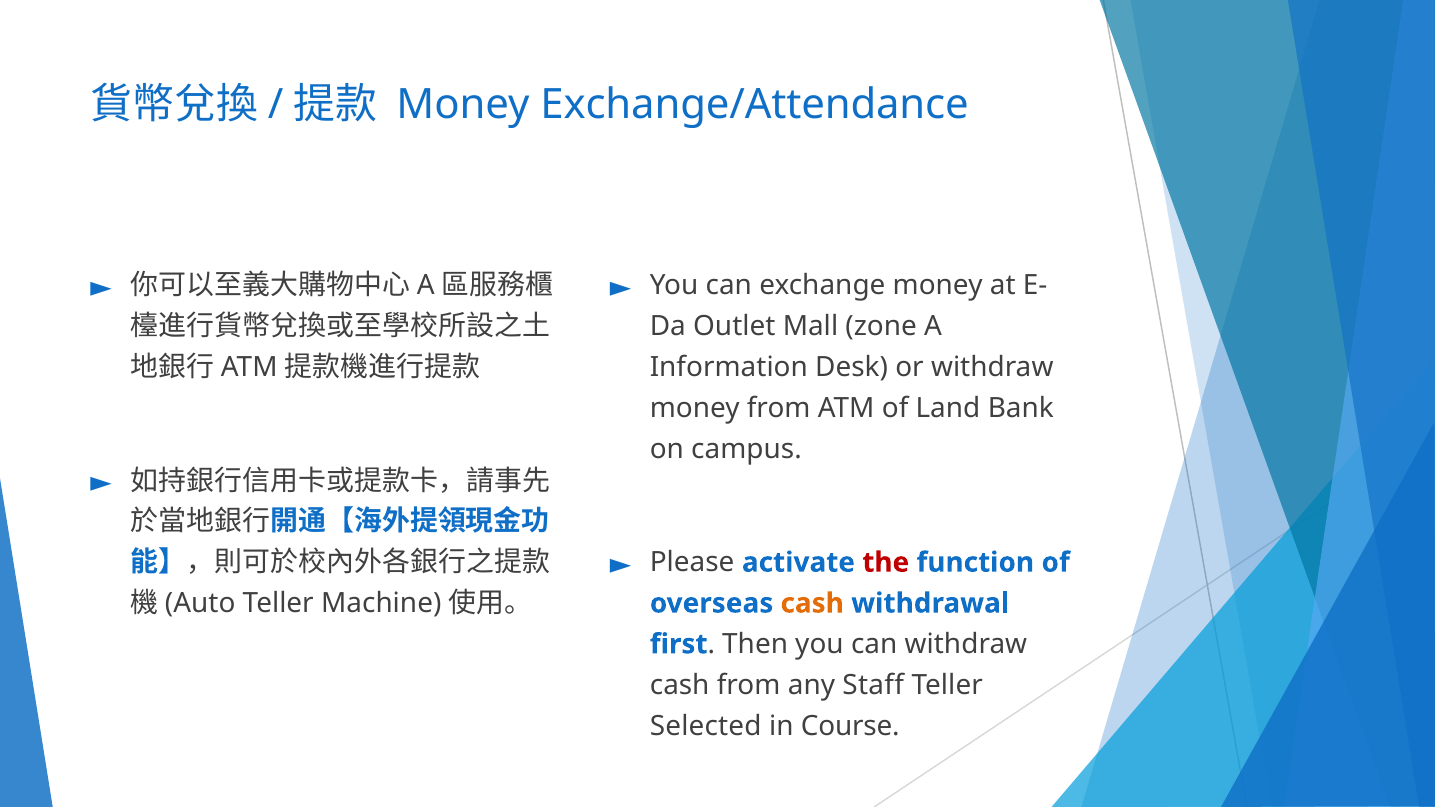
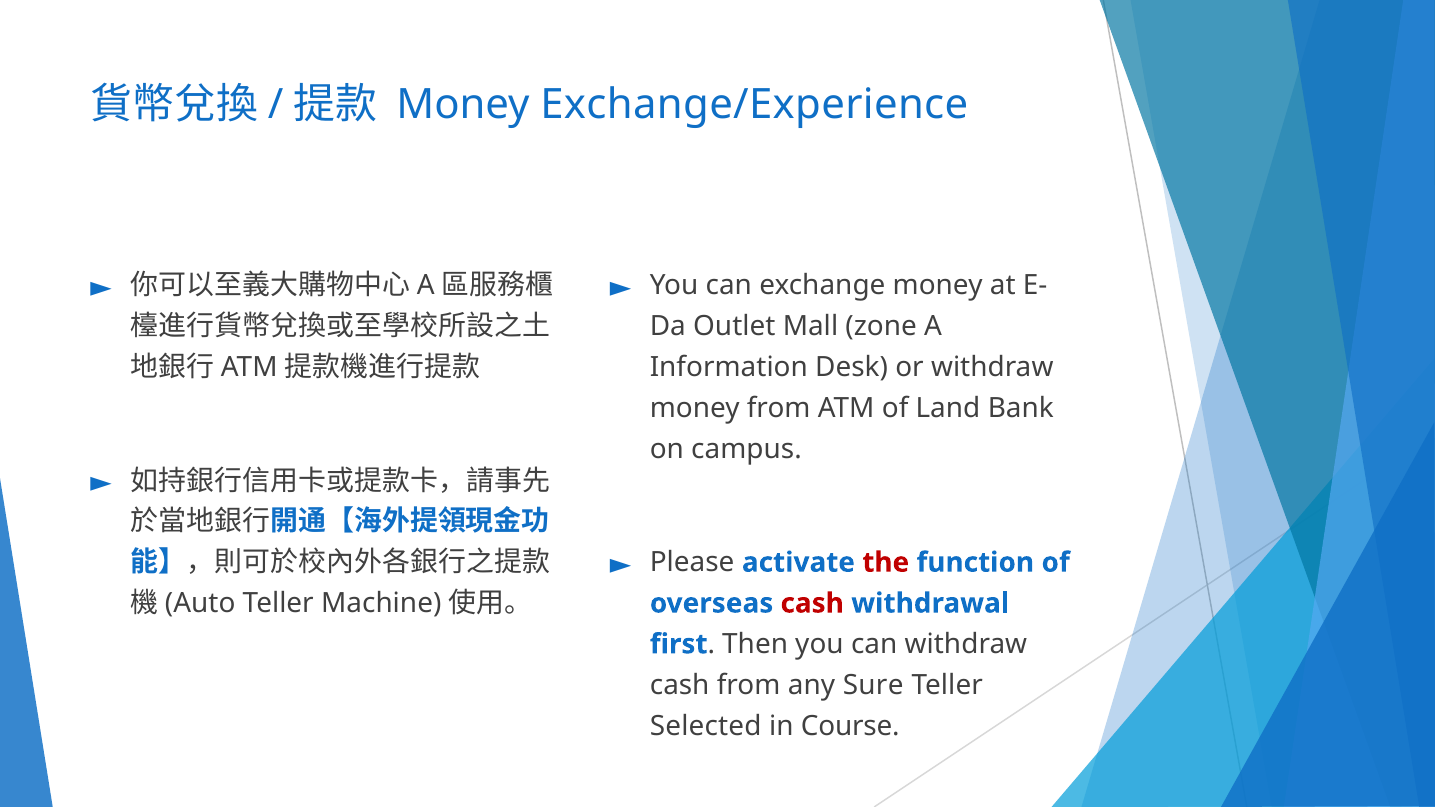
Exchange/Attendance: Exchange/Attendance -> Exchange/Experience (754, 105)
cash colour: orange -> red (812, 603)
Staff: Staff -> Sure (873, 685)
